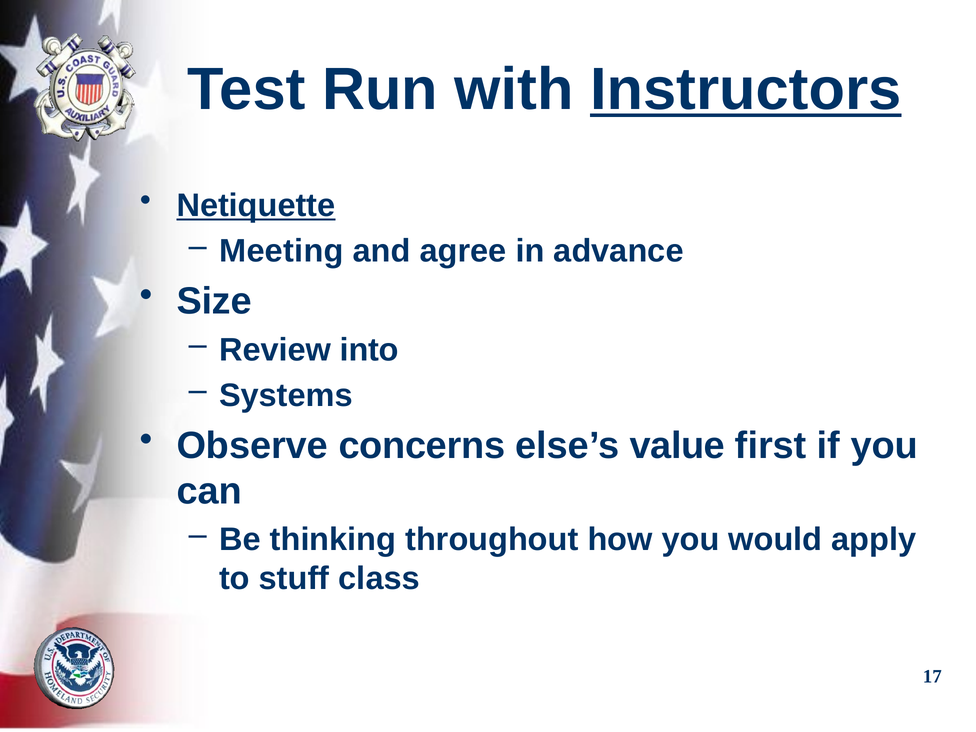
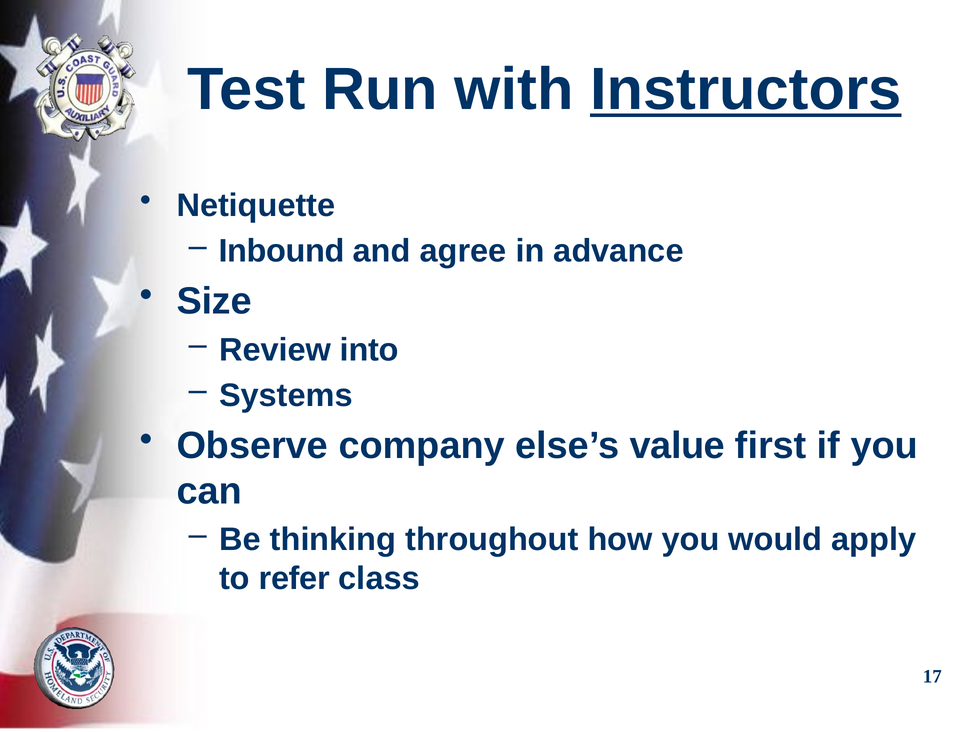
Netiquette underline: present -> none (256, 206)
Meeting: Meeting -> Inbound (282, 251)
concerns: concerns -> company (422, 446)
stuff: stuff -> refer (294, 579)
